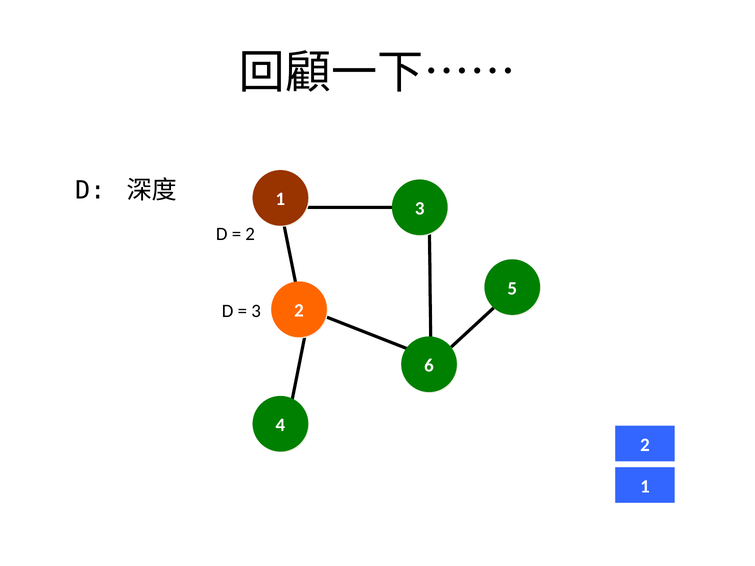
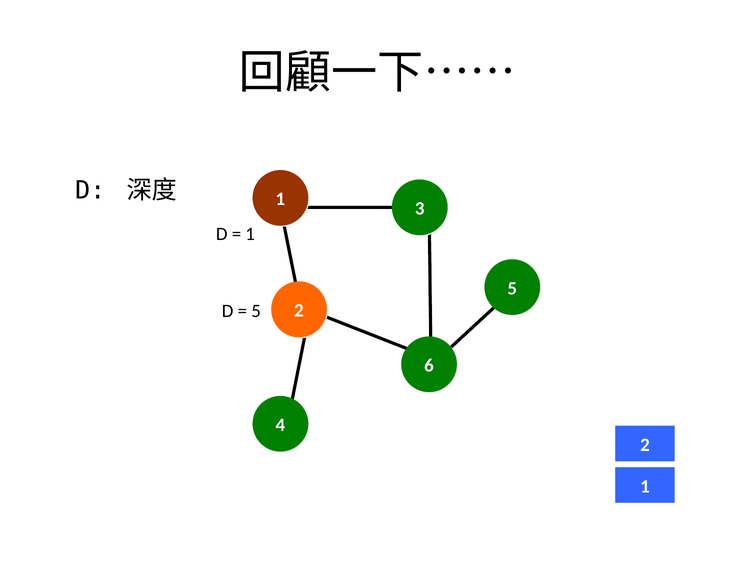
2: 2 -> 1 (250, 234)
3: 3 -> 5 (256, 311)
